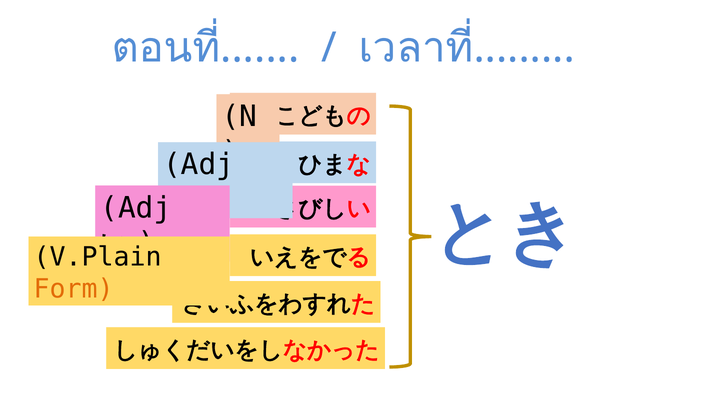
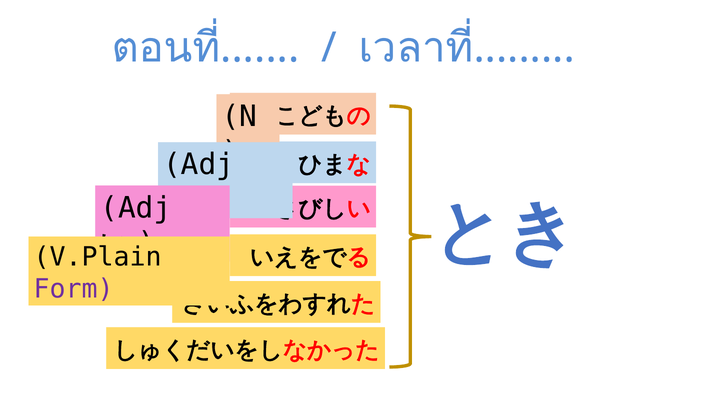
Form colour: orange -> purple (74, 289)
